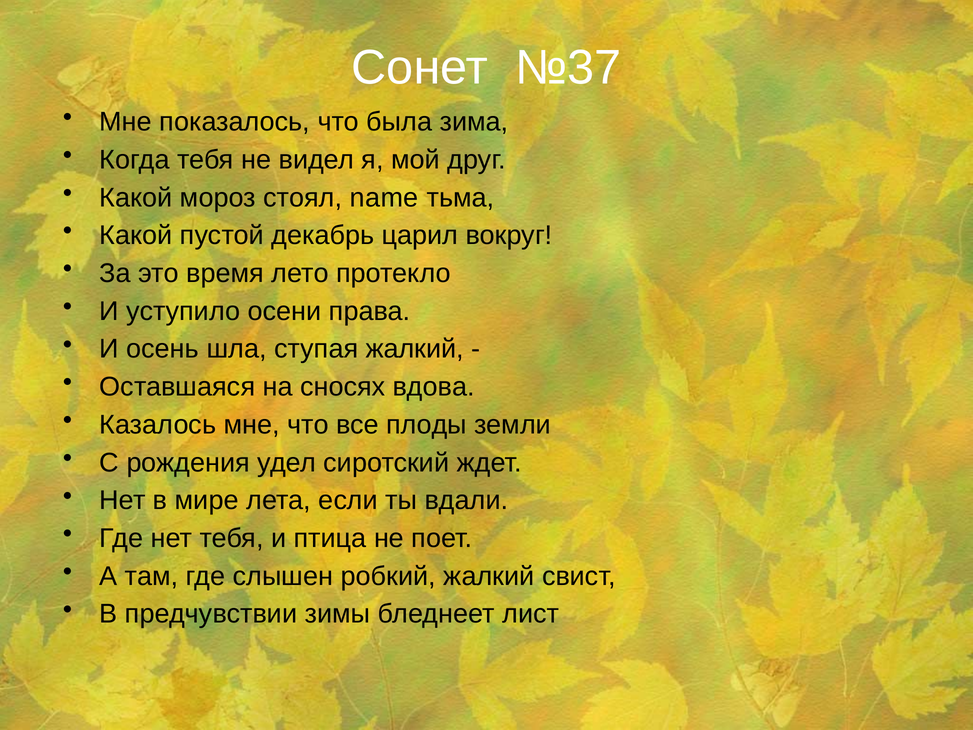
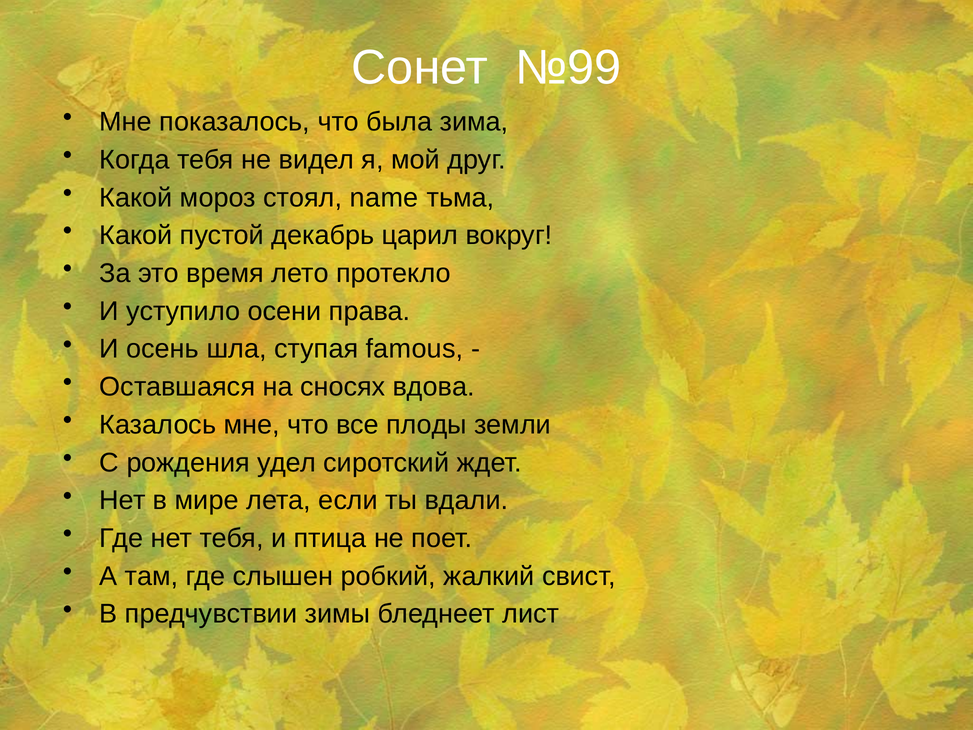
№37: №37 -> №99 (568, 68)
ступая жалкий: жалкий -> famous (415, 349)
